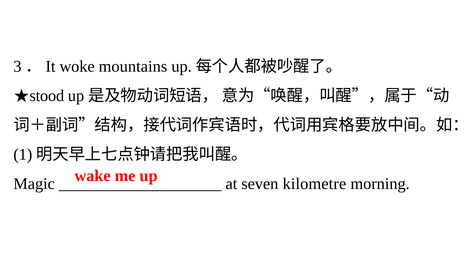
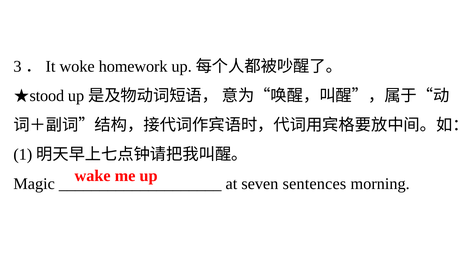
mountains: mountains -> homework (133, 66)
kilometre: kilometre -> sentences (314, 184)
